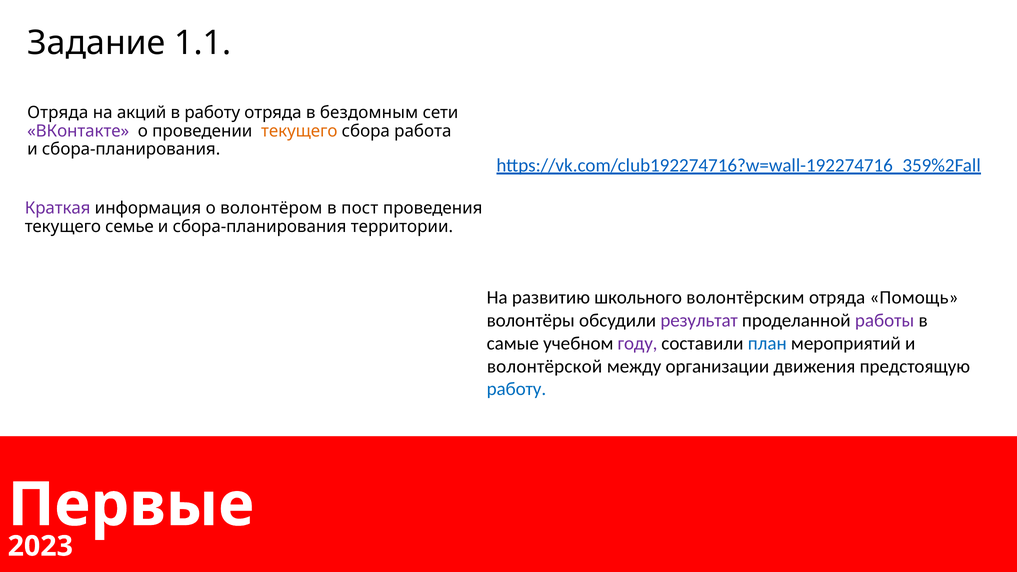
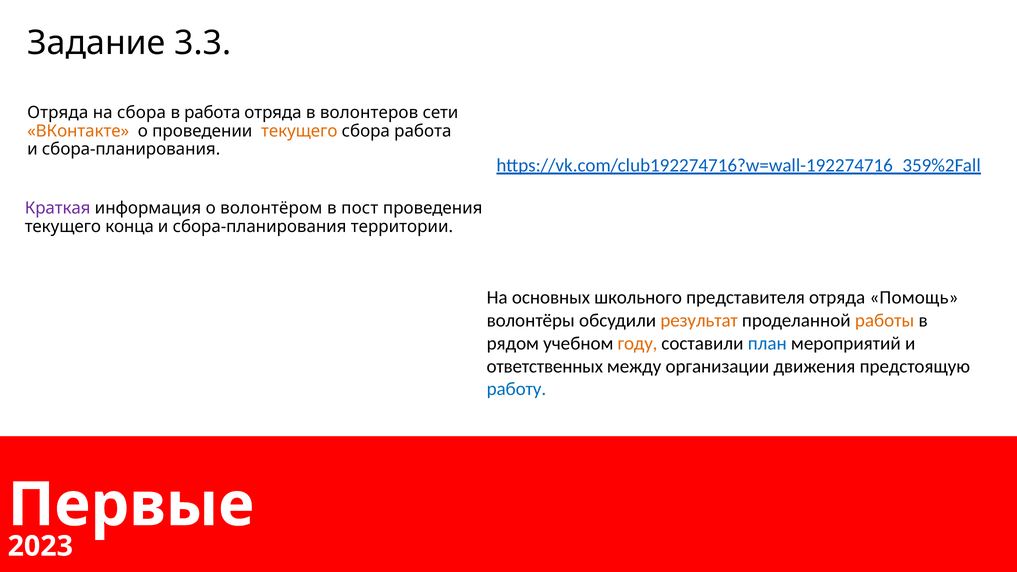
1.1: 1.1 -> 3.3 (203, 43)
на акций: акций -> сбора (141, 113)
в работу: работу -> работа (212, 113)
бездомным: бездомным -> волонтеров (369, 113)
ВКонтакте colour: purple -> orange (78, 131)
семье: семье -> конца (130, 226)
развитию: развитию -> основных (551, 298)
волонтёрским: волонтёрским -> представителя (746, 298)
результат colour: purple -> orange (699, 321)
работы colour: purple -> orange (885, 321)
самые: самые -> рядом (513, 343)
году colour: purple -> orange (638, 343)
волонтёрской: волонтёрской -> ответственных (545, 366)
